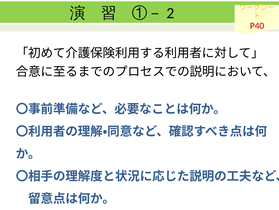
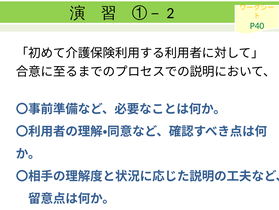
P40 colour: red -> green (257, 26)
